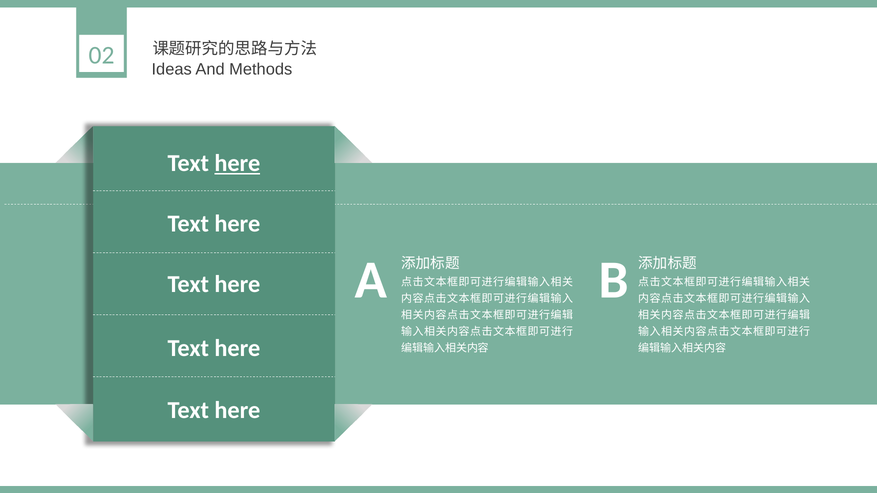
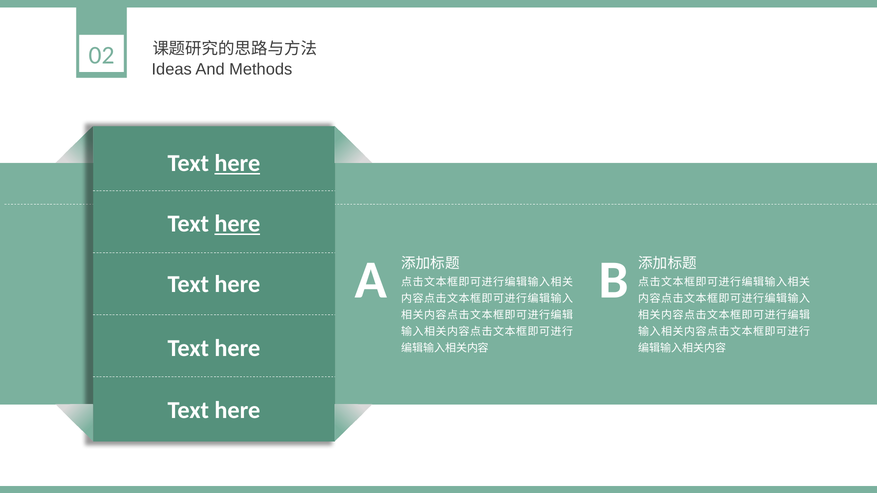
here underline: none -> present (237, 224)
